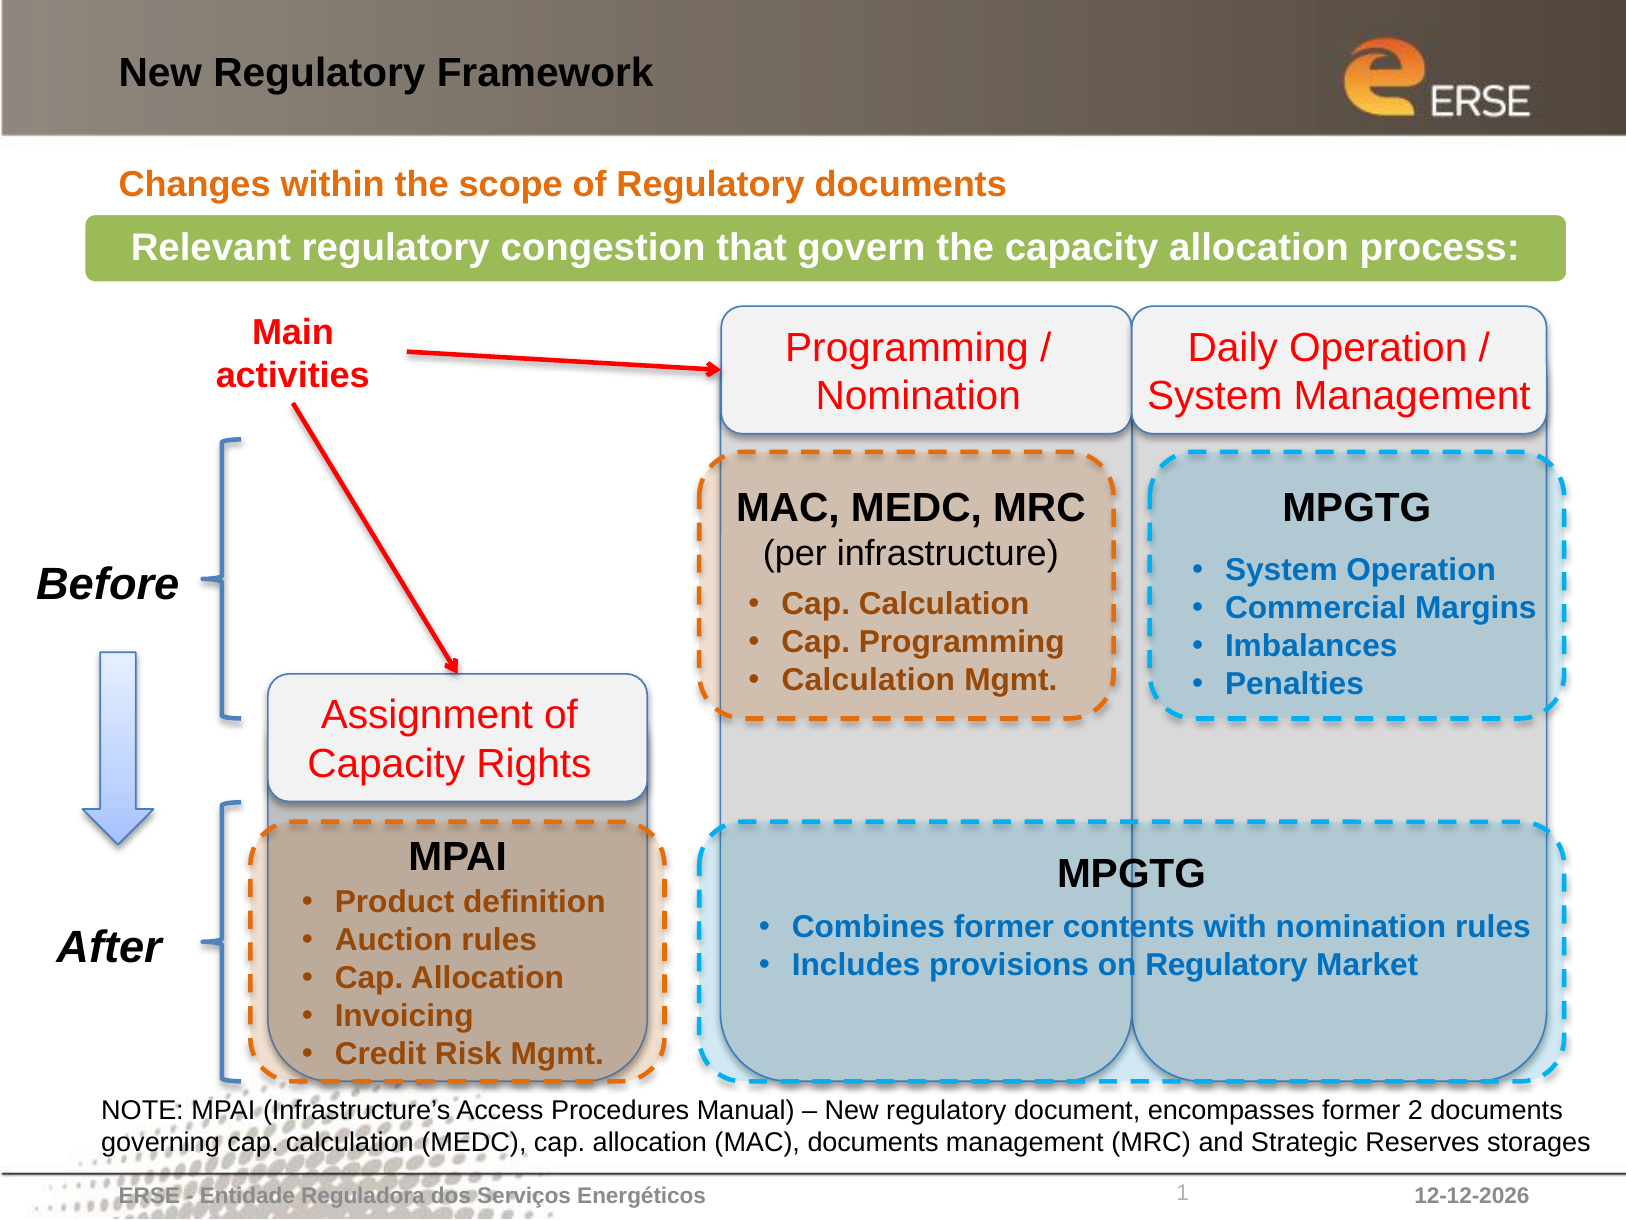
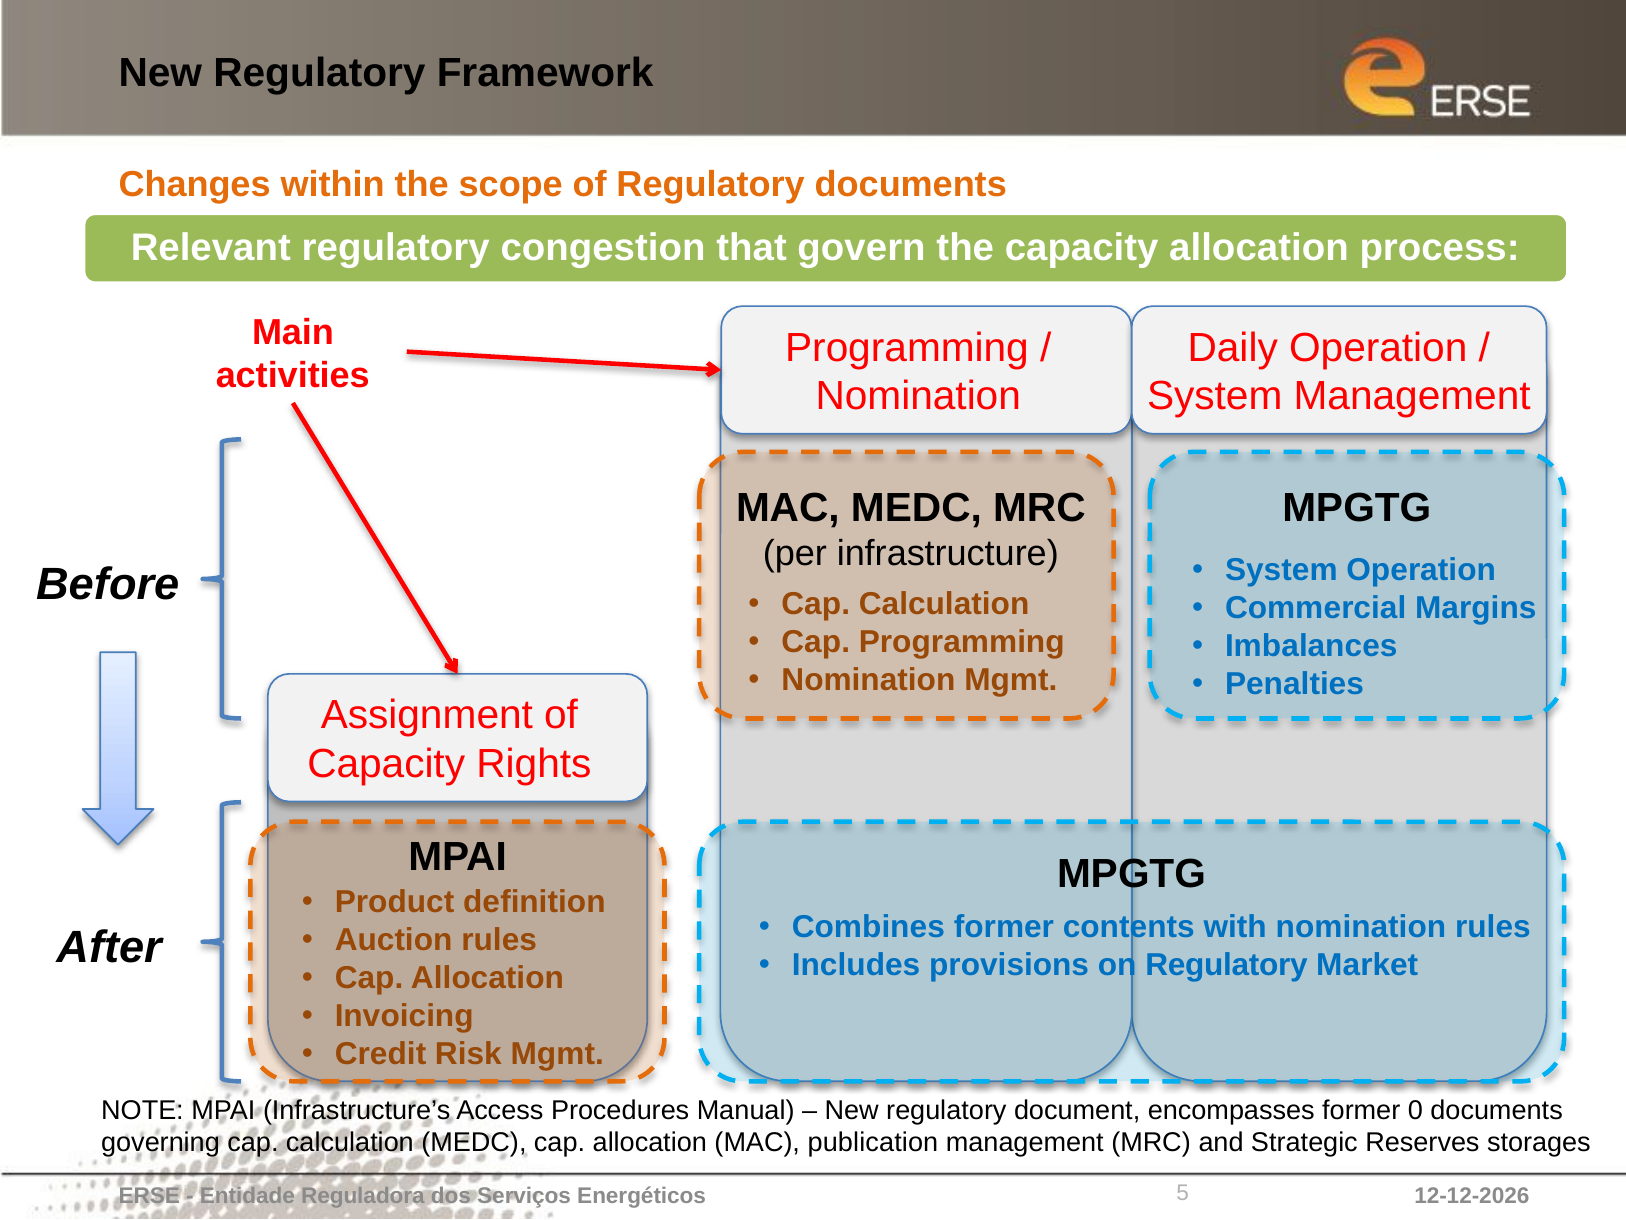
Calculation: Calculation -> Nomination (868, 680)
2: 2 -> 0 (1415, 1110)
MAC documents: documents -> publication (873, 1142)
1: 1 -> 5 (1183, 1192)
